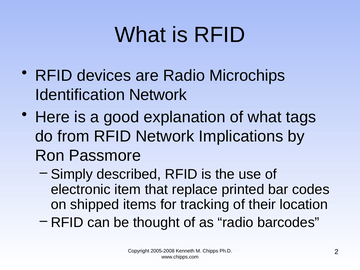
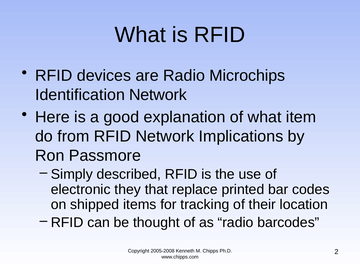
tags: tags -> item (301, 117)
item: item -> they (128, 189)
